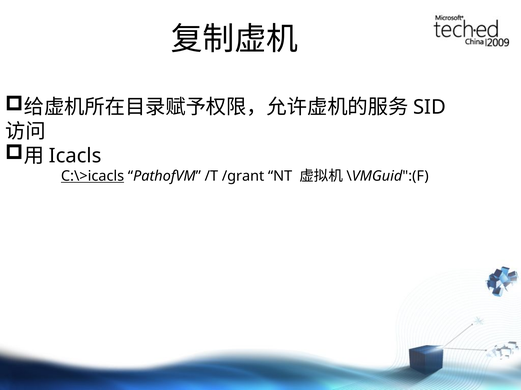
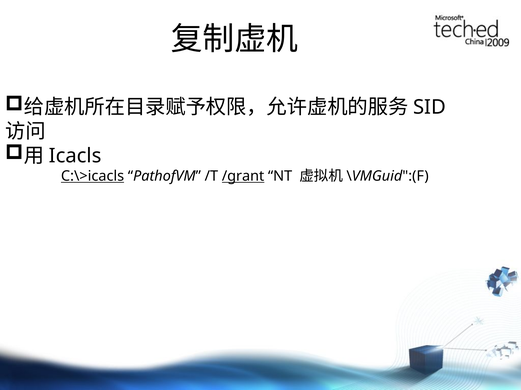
/grant underline: none -> present (243, 176)
